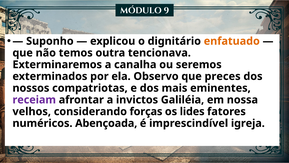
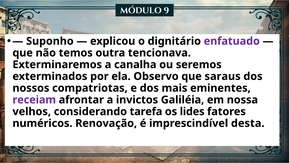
enfatuado colour: orange -> purple (232, 41)
preces: preces -> saraus (223, 76)
forças: forças -> tarefa (146, 111)
Abençoada: Abençoada -> Renovação (106, 123)
igreja: igreja -> desta (248, 123)
